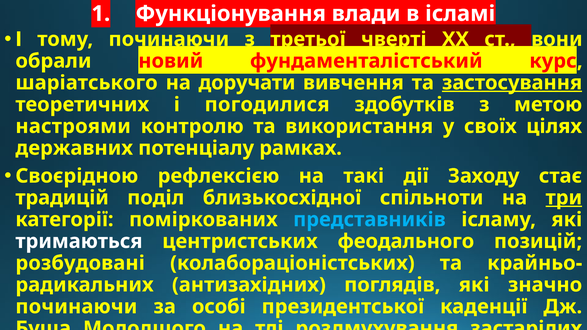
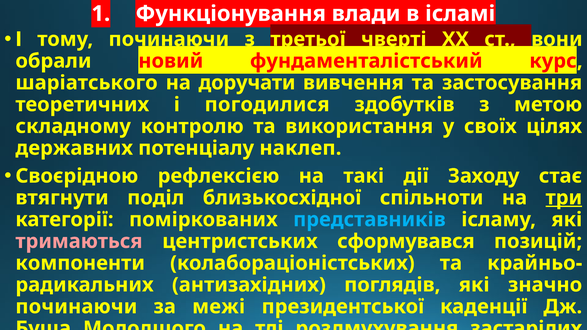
застосування underline: present -> none (512, 83)
настроями: настроями -> складному (73, 126)
рамках: рамках -> наклеп (300, 148)
традицій: традицій -> втягнути (62, 198)
тримаються colour: white -> pink (79, 241)
феодального: феодального -> сформувався (406, 241)
розбудовані: розбудовані -> компоненти (80, 263)
особі: особі -> межі (219, 307)
